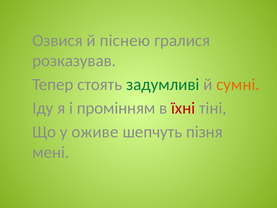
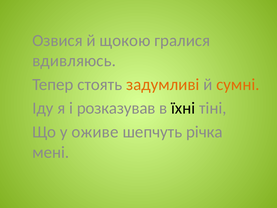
піснею: піснею -> щокою (125, 40)
розказував: розказував -> вдивляюсь (74, 61)
задумливі colour: green -> orange (163, 84)
промінням: промінням -> розказував (116, 108)
їхні colour: red -> black (183, 108)
пізня: пізня -> річка (204, 132)
